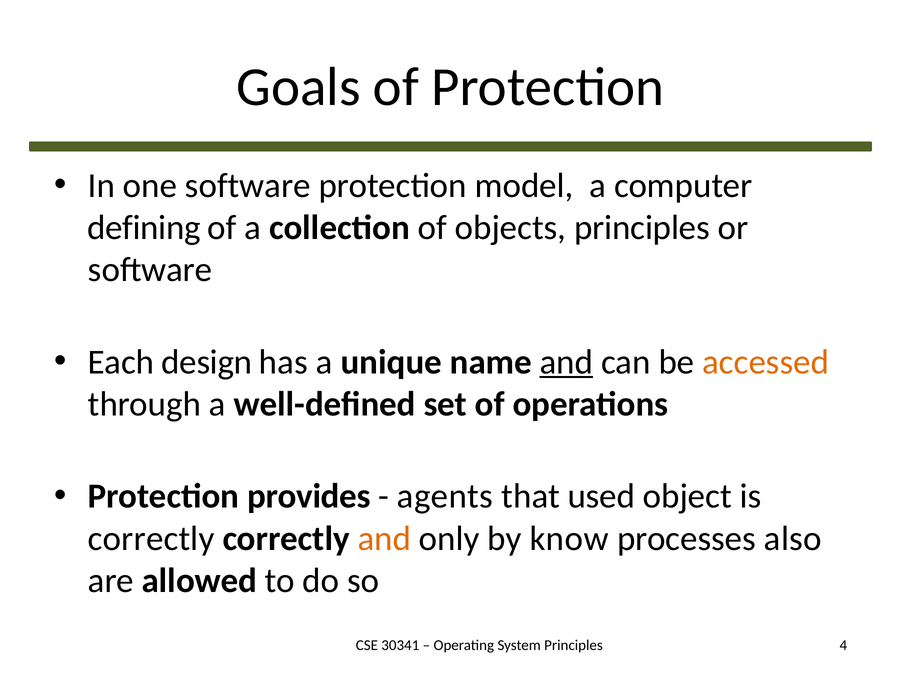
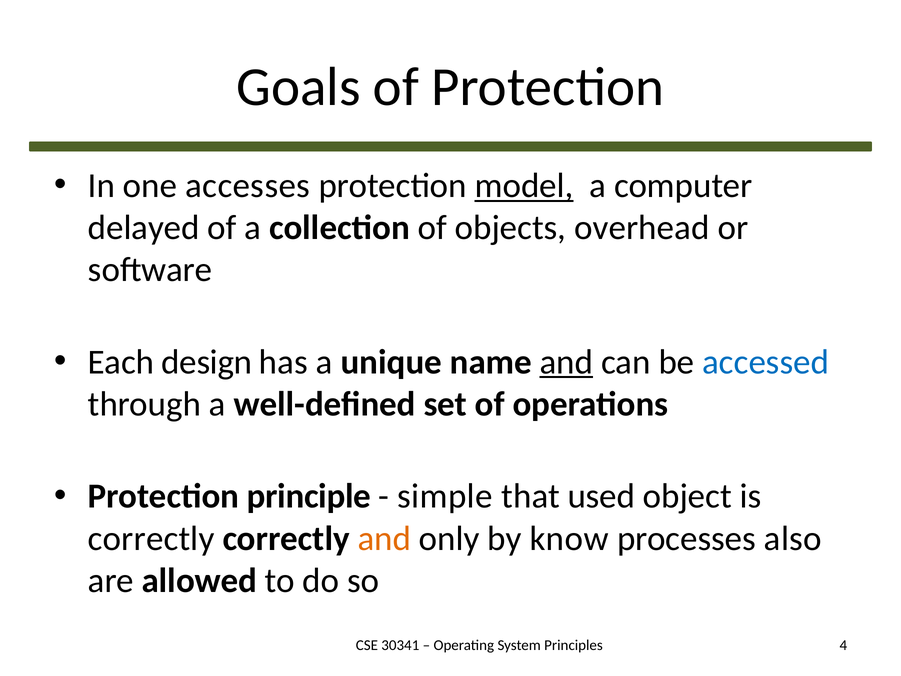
one software: software -> accesses (248, 186)
model underline: none -> present (524, 186)
defining: defining -> delayed (144, 228)
objects principles: principles -> overhead (642, 228)
accessed colour: orange -> blue (766, 362)
provides: provides -> principle (309, 496)
agents: agents -> simple (445, 496)
